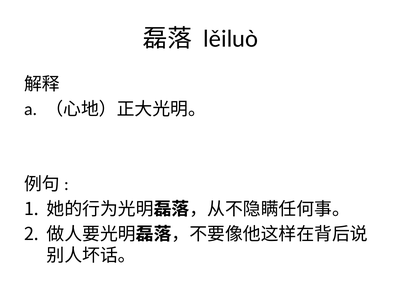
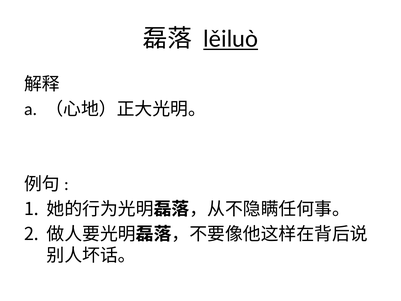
lěiluò underline: none -> present (231, 39)
